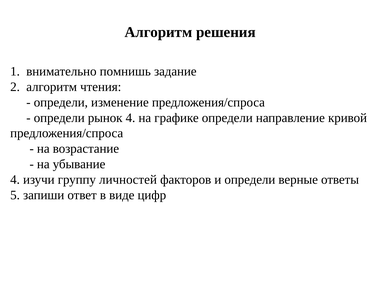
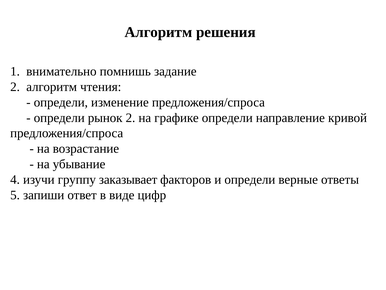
рынок 4: 4 -> 2 (131, 118)
личностей: личностей -> заказывает (128, 179)
